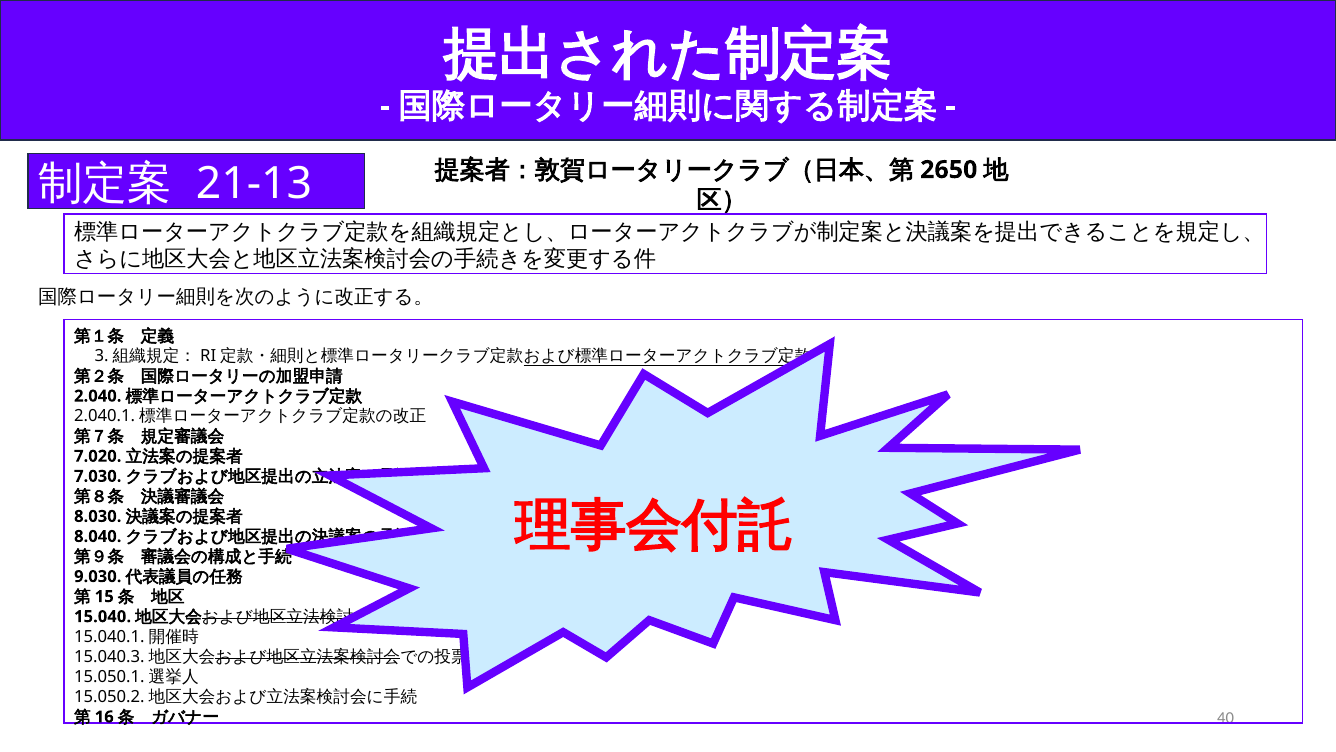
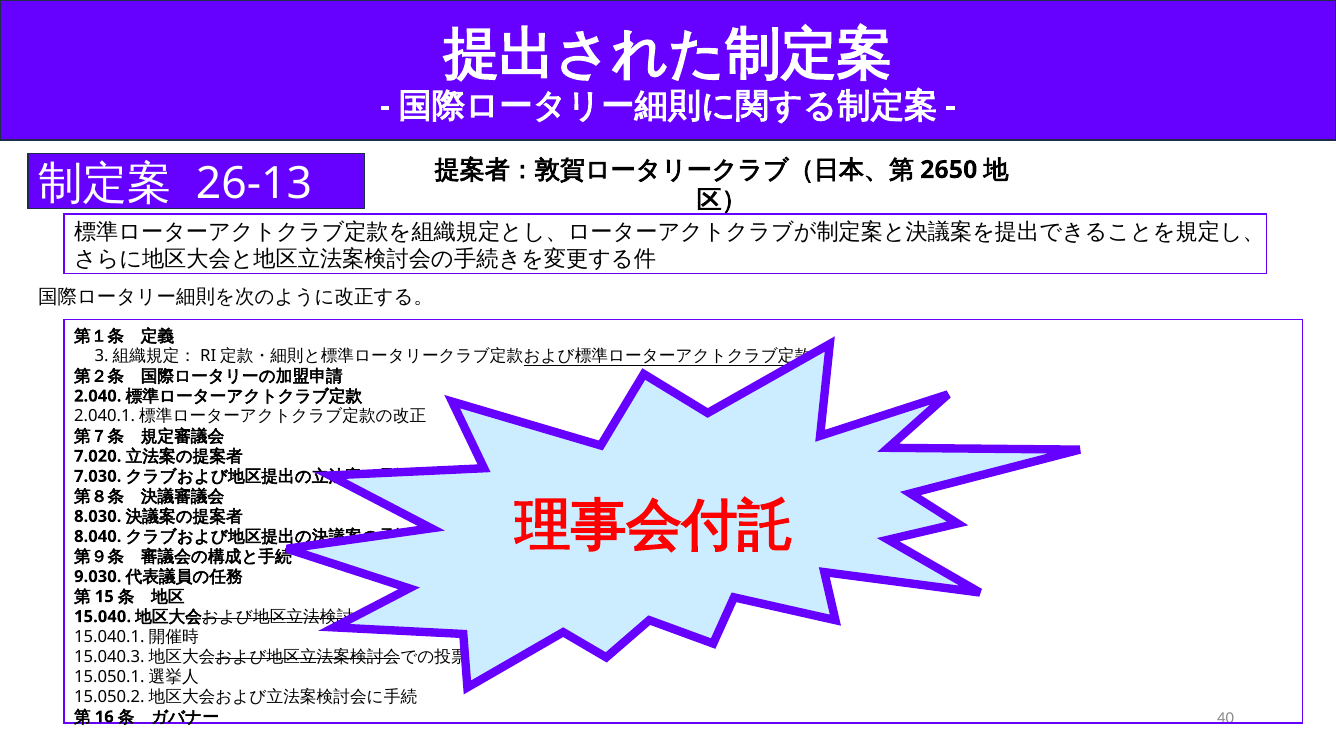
21-13: 21-13 -> 26-13 (254, 184)
